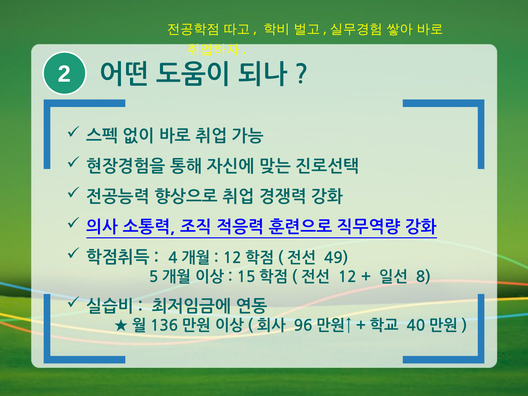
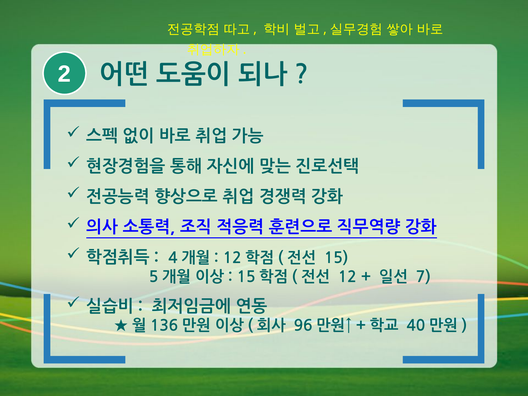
49: 49 -> 15 (336, 258)
8: 8 -> 7 (423, 277)
